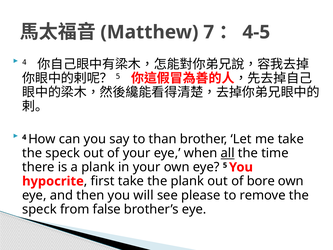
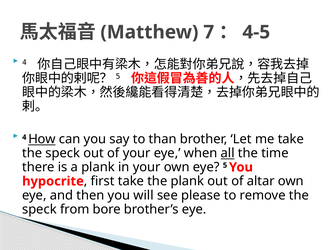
How underline: none -> present (42, 139)
bore: bore -> altar (261, 181)
false: false -> bore (107, 209)
